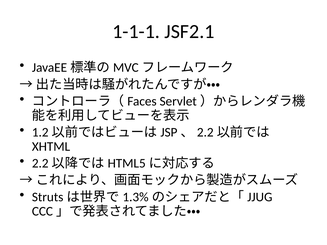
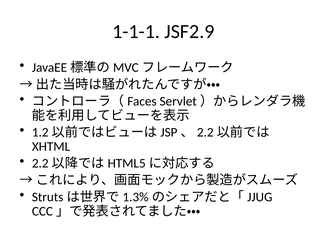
JSF2.1: JSF2.1 -> JSF2.9 (189, 32)
